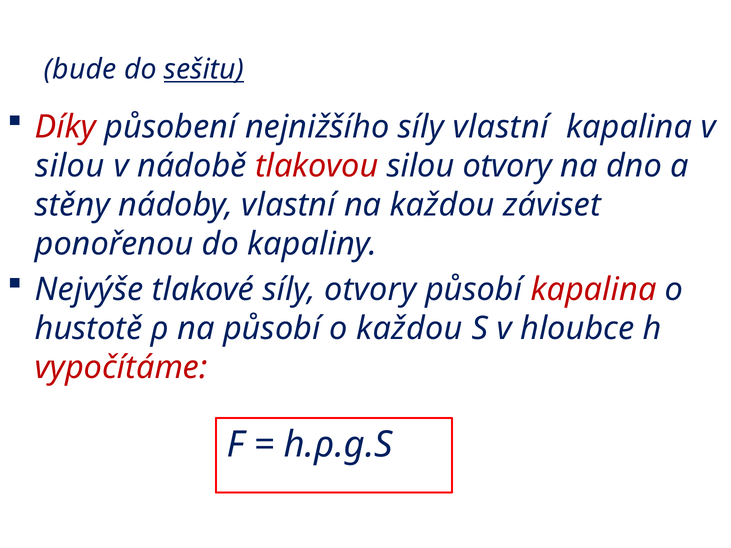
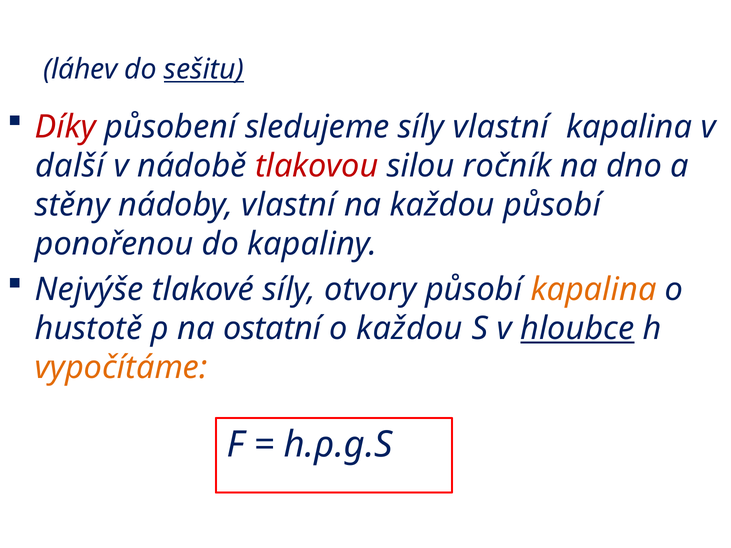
bude: bude -> láhev (80, 70)
nejnižšího: nejnižšího -> sledujeme (317, 127)
silou: silou -> další (70, 166)
silou otvory: otvory -> ročník (507, 166)
každou záviset: záviset -> působí (552, 205)
kapalina colour: red -> orange (594, 289)
na působí: působí -> ostatní (272, 329)
hloubce underline: none -> present (577, 329)
vypočítáme colour: red -> orange (121, 368)
